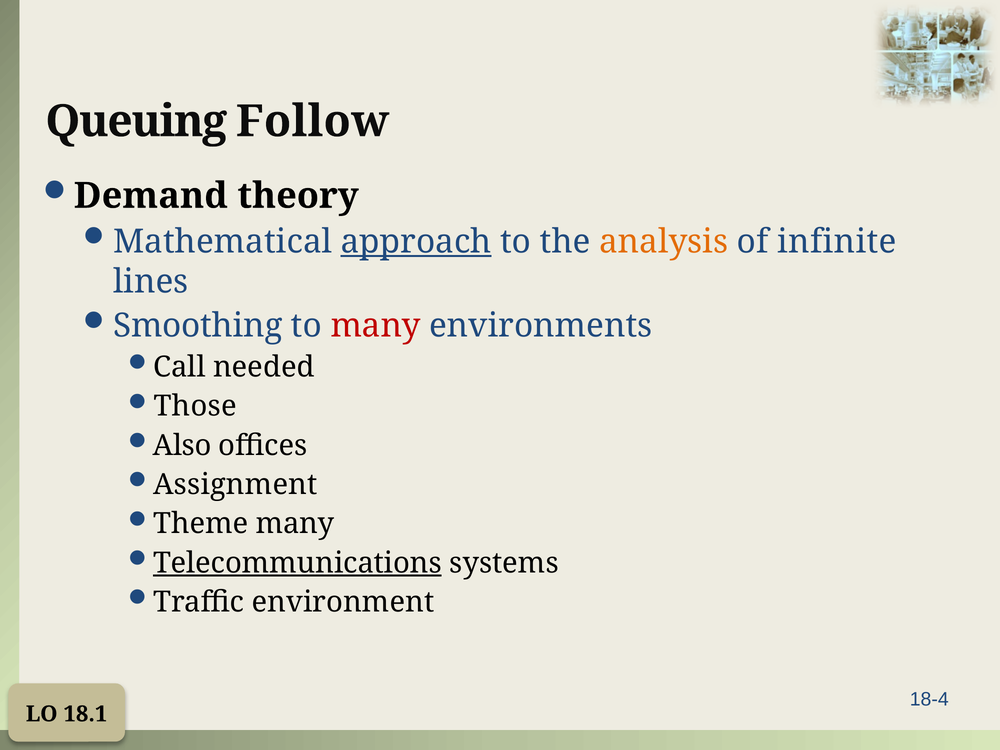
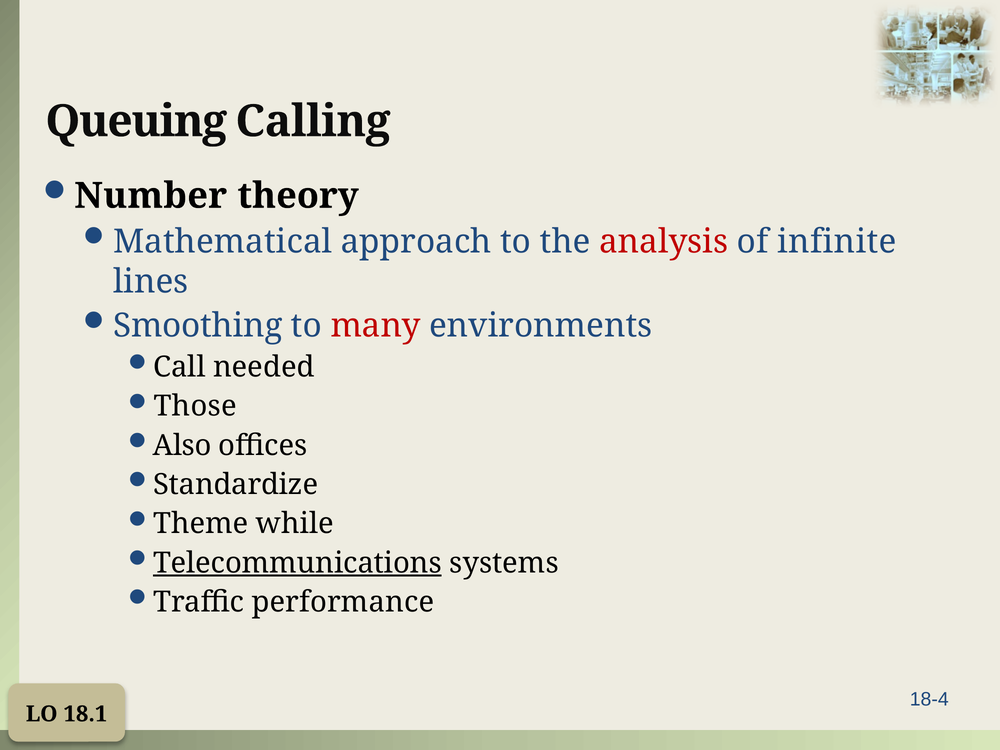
Follow: Follow -> Calling (313, 121)
Demand: Demand -> Number (151, 196)
approach underline: present -> none (416, 242)
analysis colour: orange -> red (664, 242)
Assignment: Assignment -> Standardize (236, 485)
Theme many: many -> while (295, 524)
environment: environment -> performance (343, 602)
